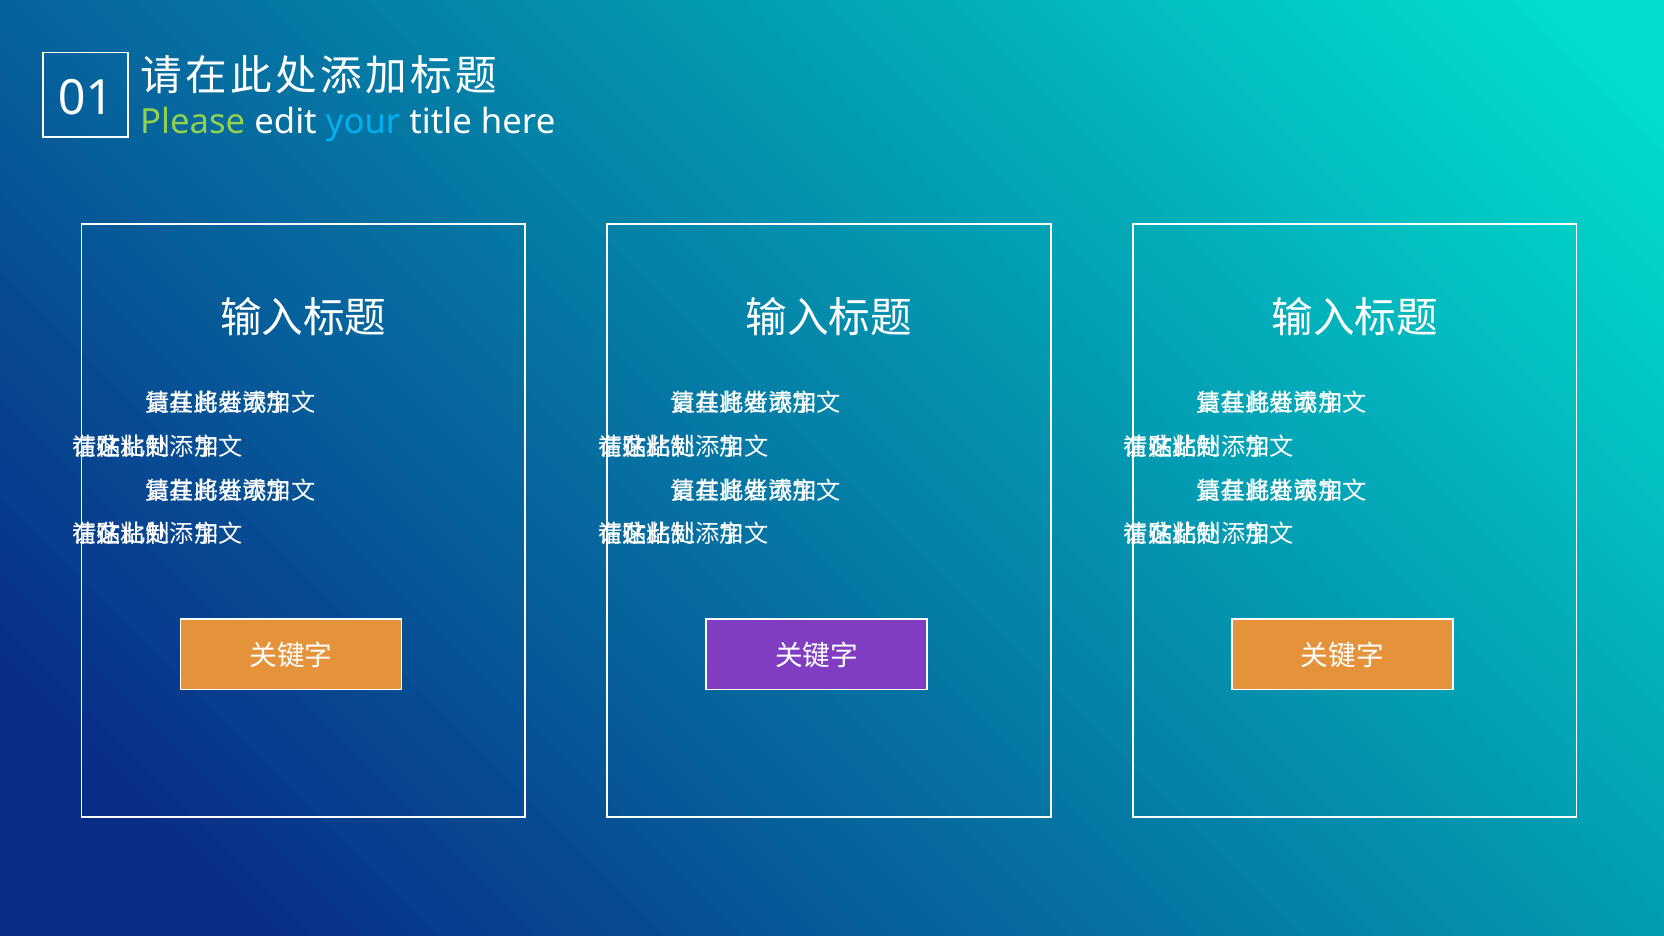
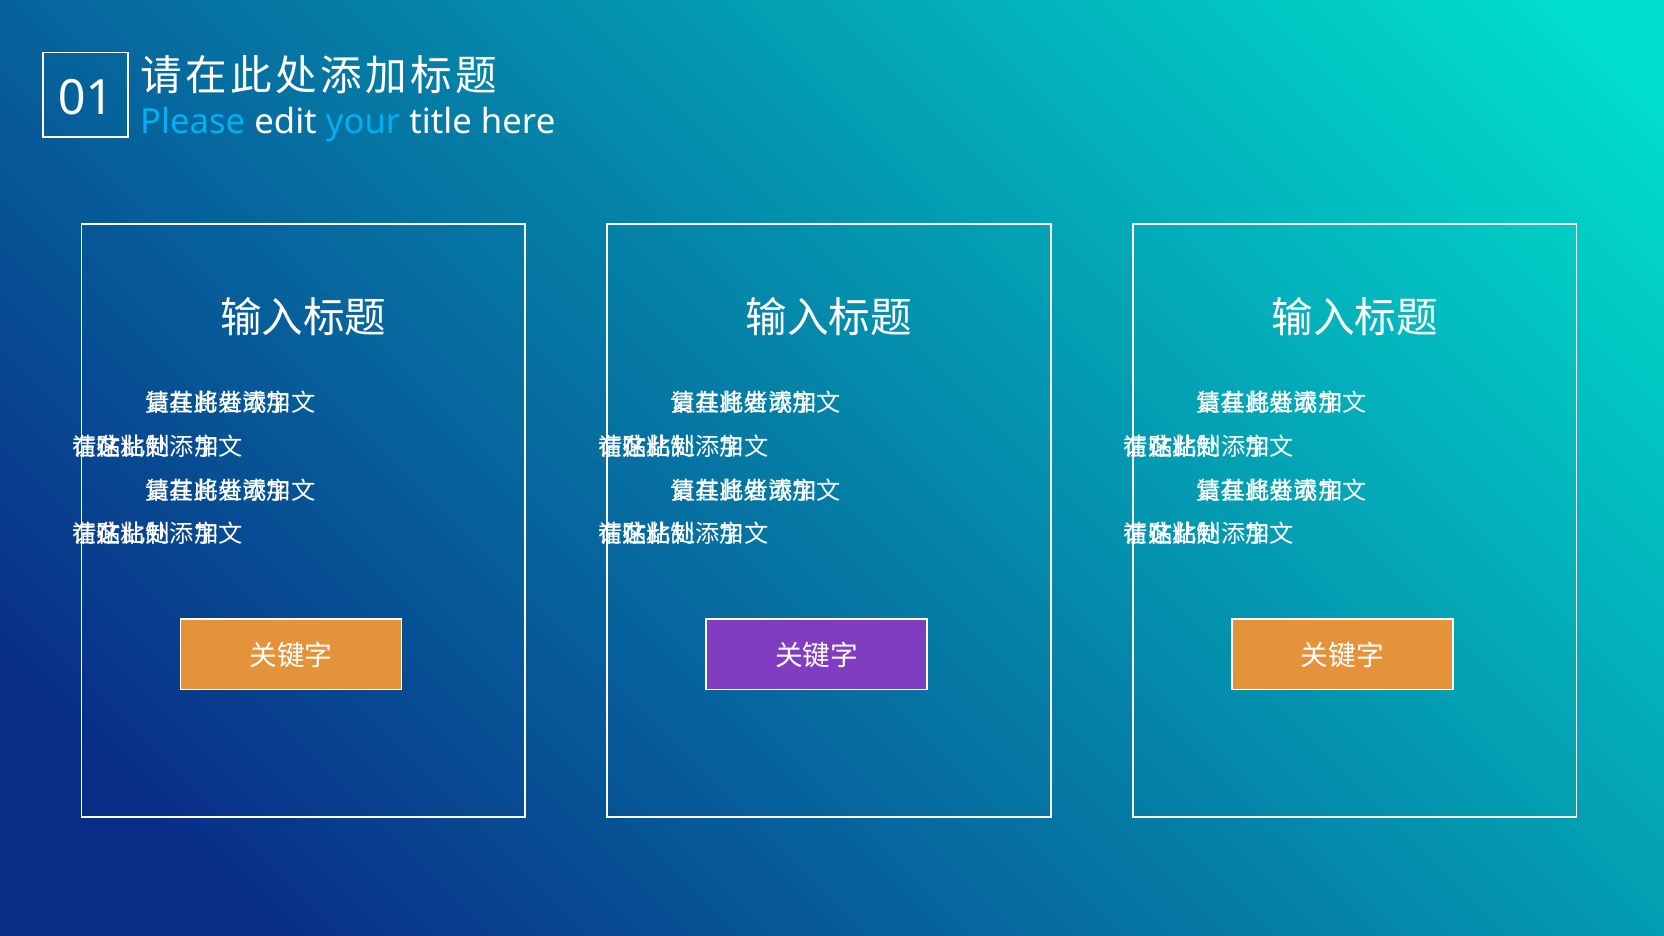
Please colour: light green -> light blue (193, 122)
